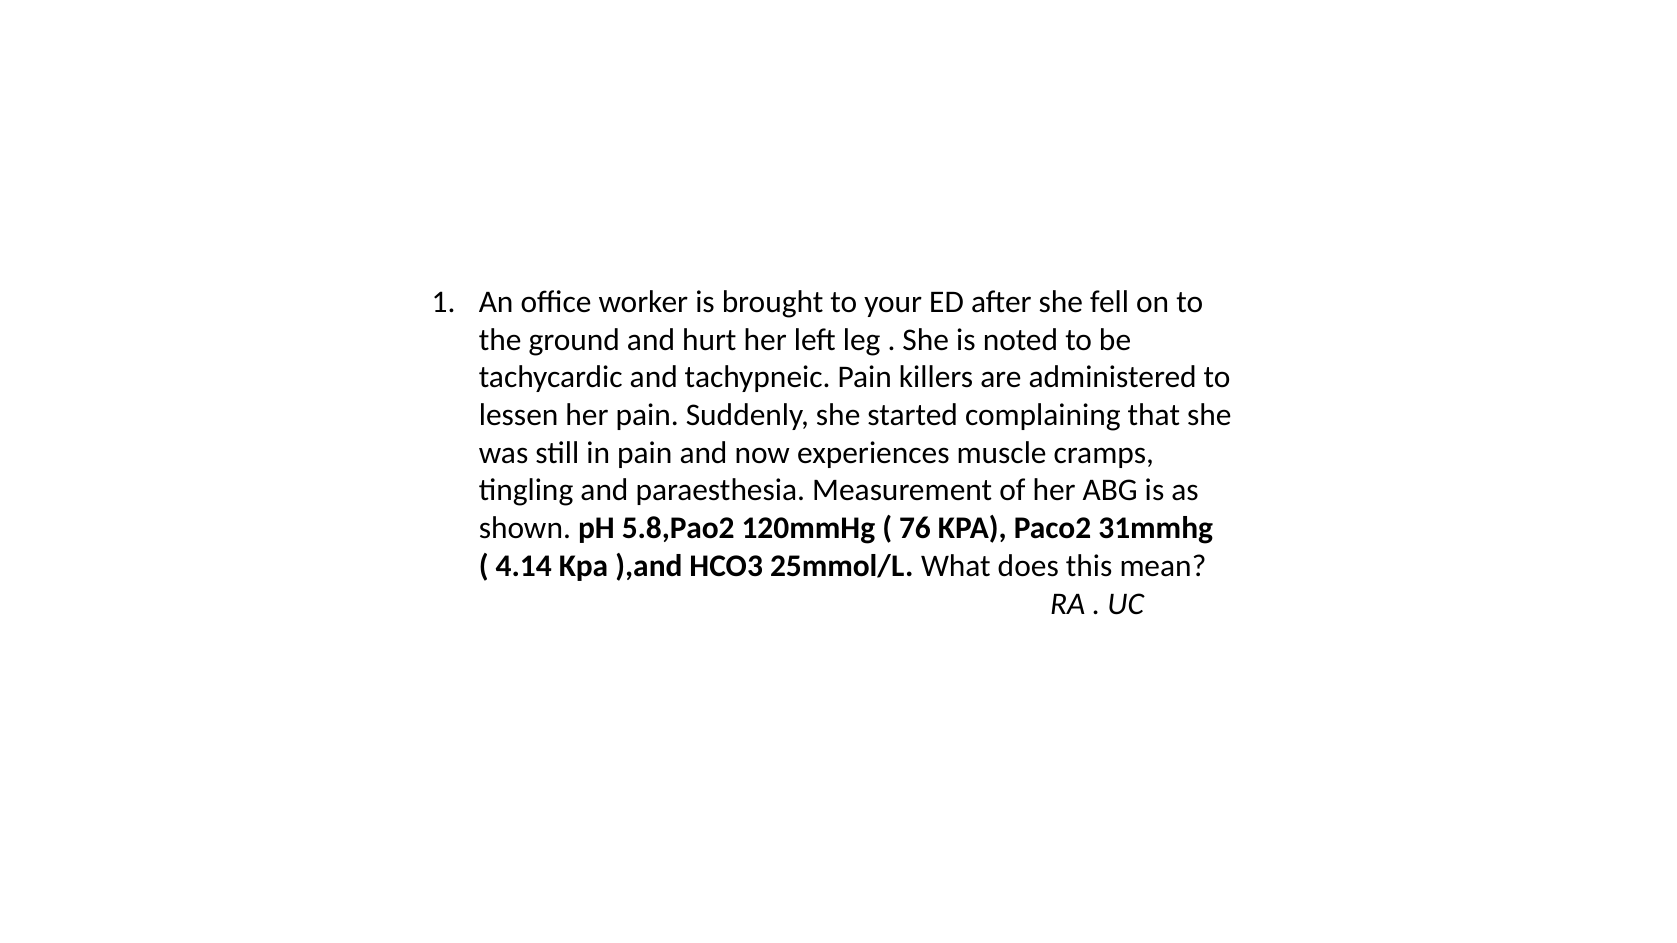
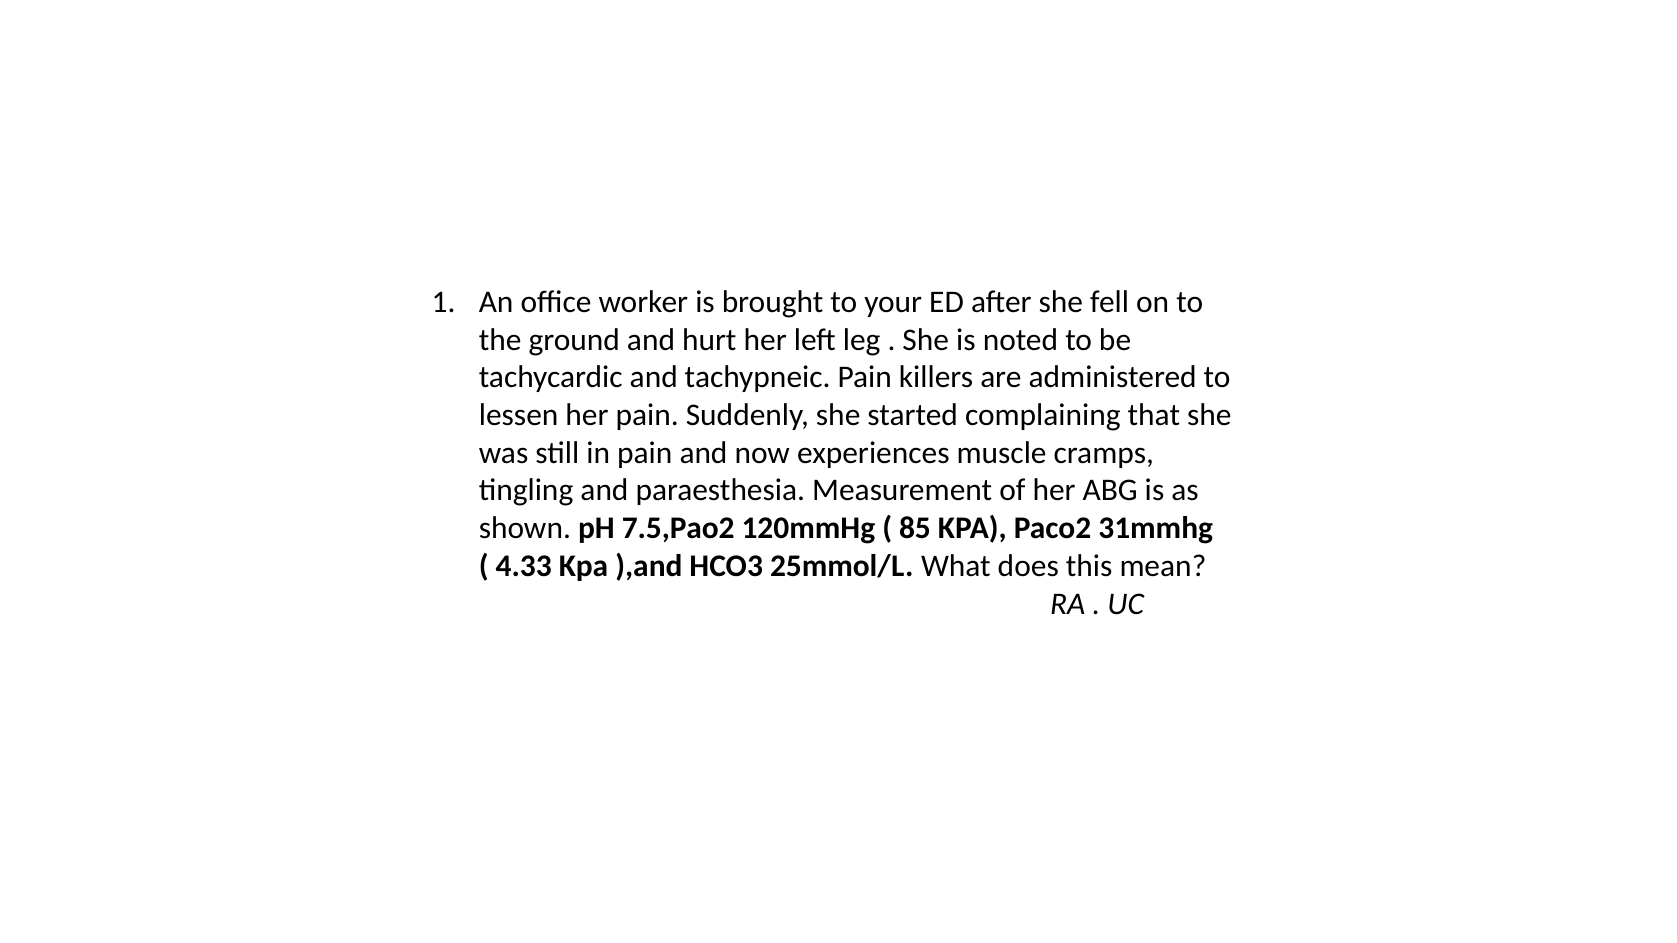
5.8,Pao2: 5.8,Pao2 -> 7.5,Pao2 (678, 528)
76: 76 -> 85 (915, 528)
4.14: 4.14 -> 4.33 (524, 566)
